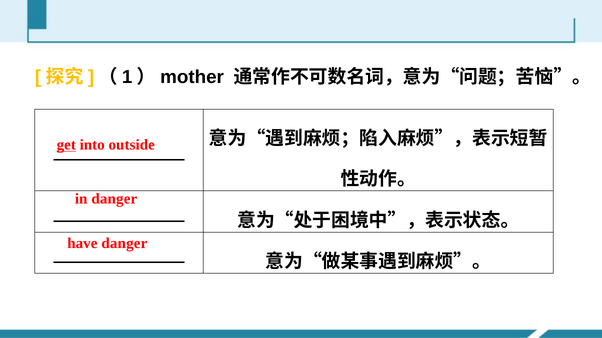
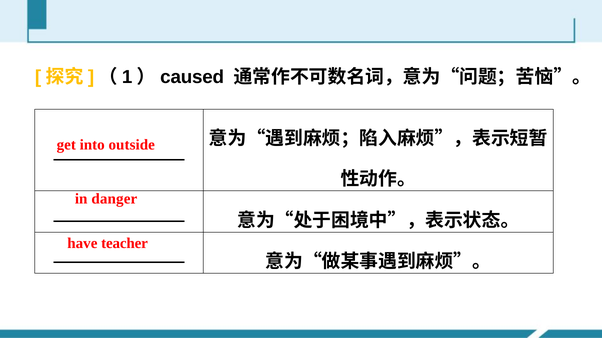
mother: mother -> caused (192, 77)
get underline: present -> none (66, 145)
have danger: danger -> teacher (125, 243)
